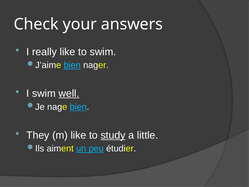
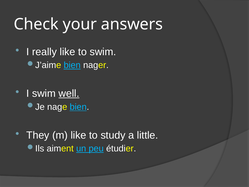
study underline: present -> none (113, 135)
